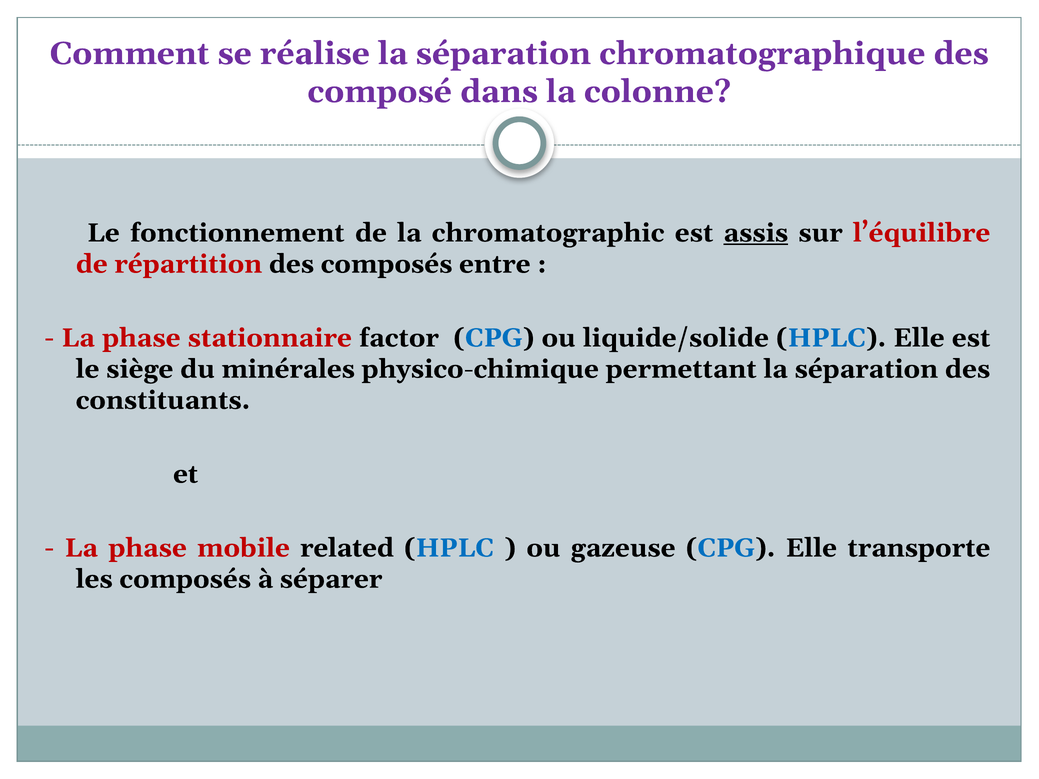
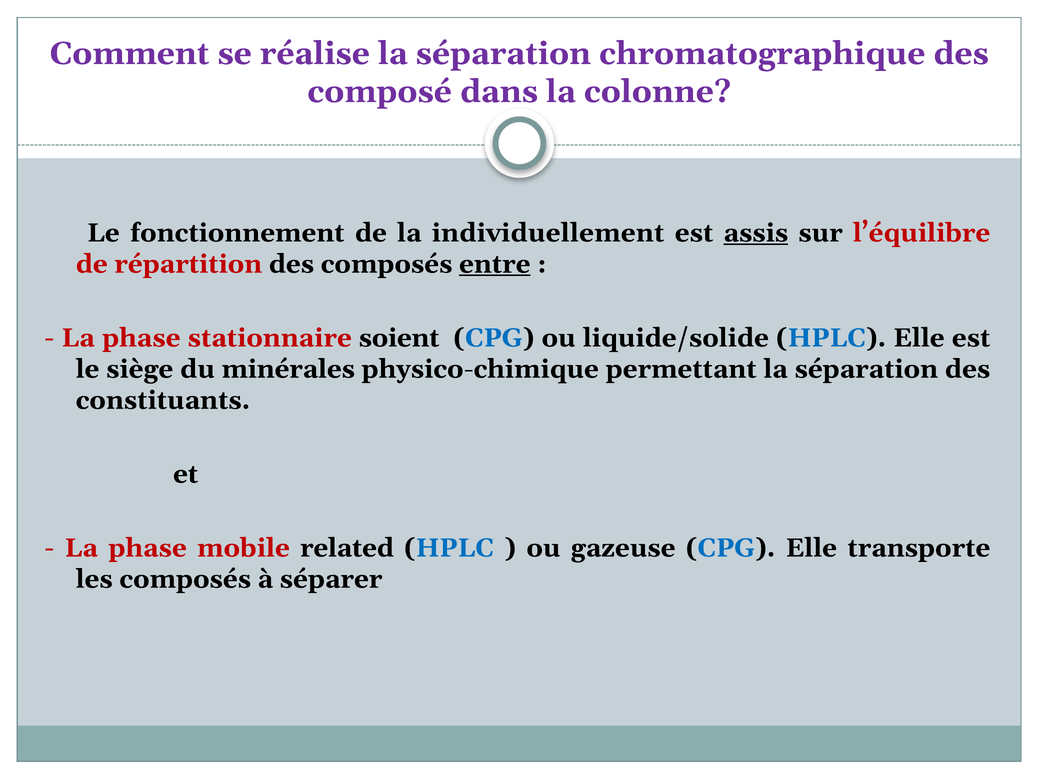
chromatographic: chromatographic -> individuellement (548, 233)
entre underline: none -> present (495, 264)
factor: factor -> soient (399, 338)
